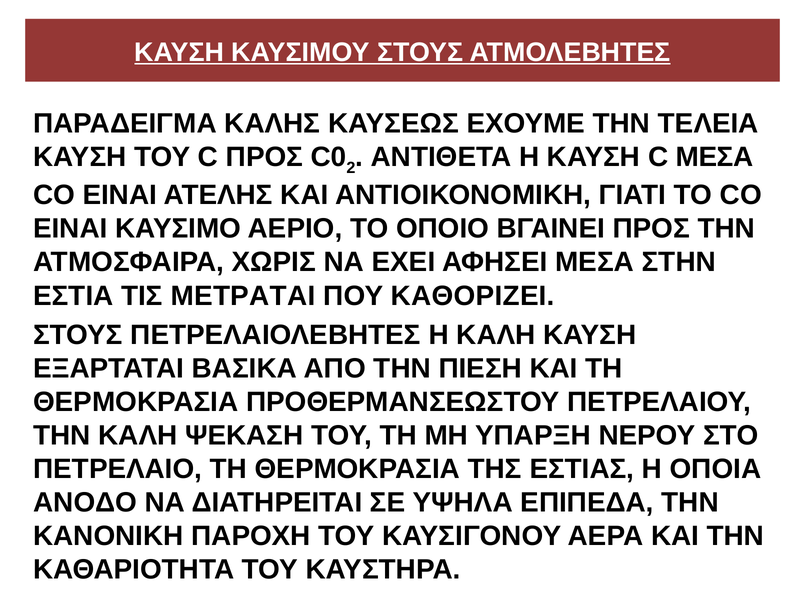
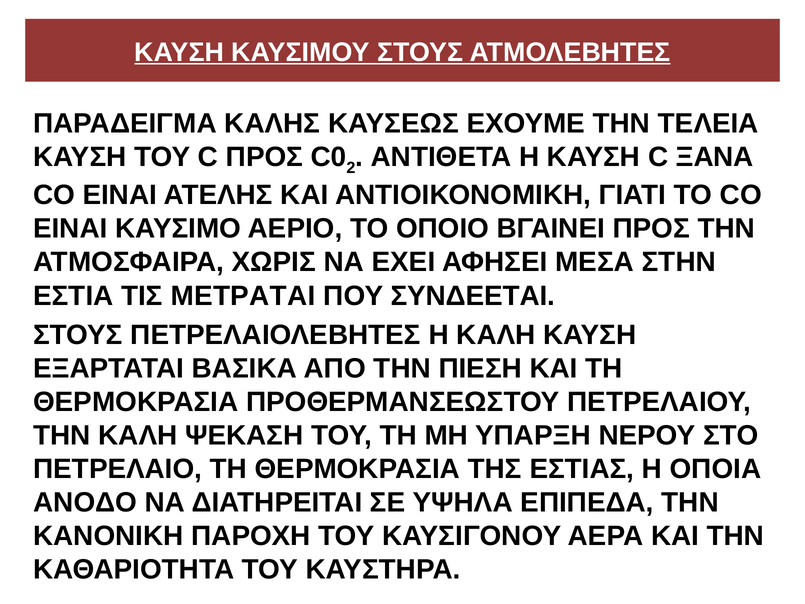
C ΜΕΣΑ: ΜΕΣΑ -> ΞΑΝΑ (715, 157)
ΚΑΘΟΡΙΖΕΙ: ΚΑΘΟΡΙΖΕΙ -> ΣΥΝΔΕΕΤΑΙ (473, 296)
